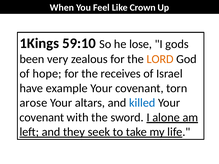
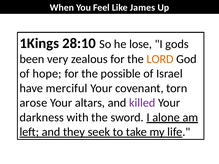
Crown: Crown -> James (143, 8)
59:10: 59:10 -> 28:10 (79, 43)
receives: receives -> possible (121, 74)
example: example -> merciful (67, 88)
killed colour: blue -> purple (142, 103)
covenant: covenant -> darkness (42, 118)
